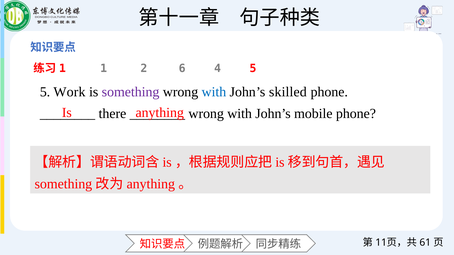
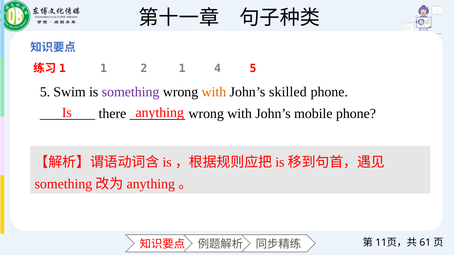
2 6: 6 -> 1 (182, 69)
Work: Work -> Swim (70, 92)
with colour: blue -> orange (214, 92)
